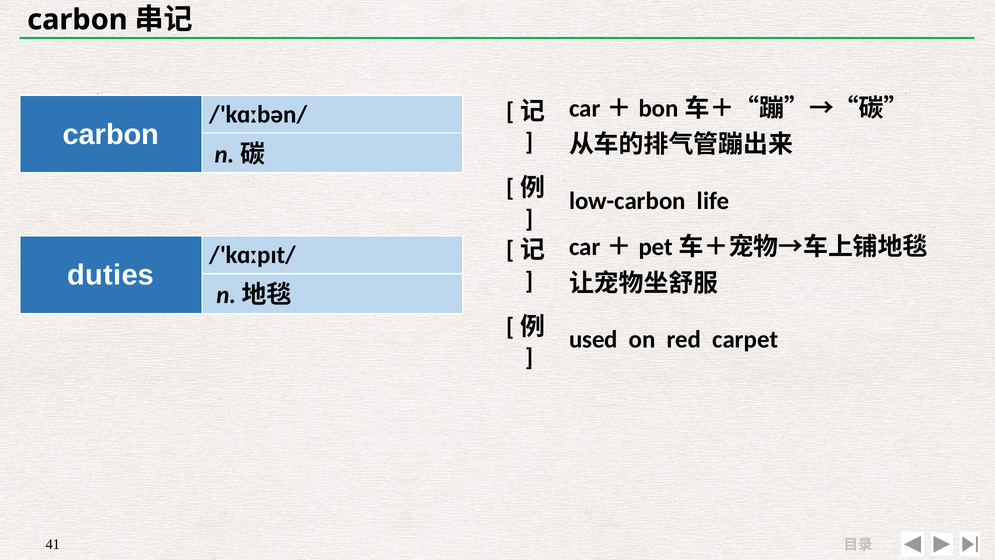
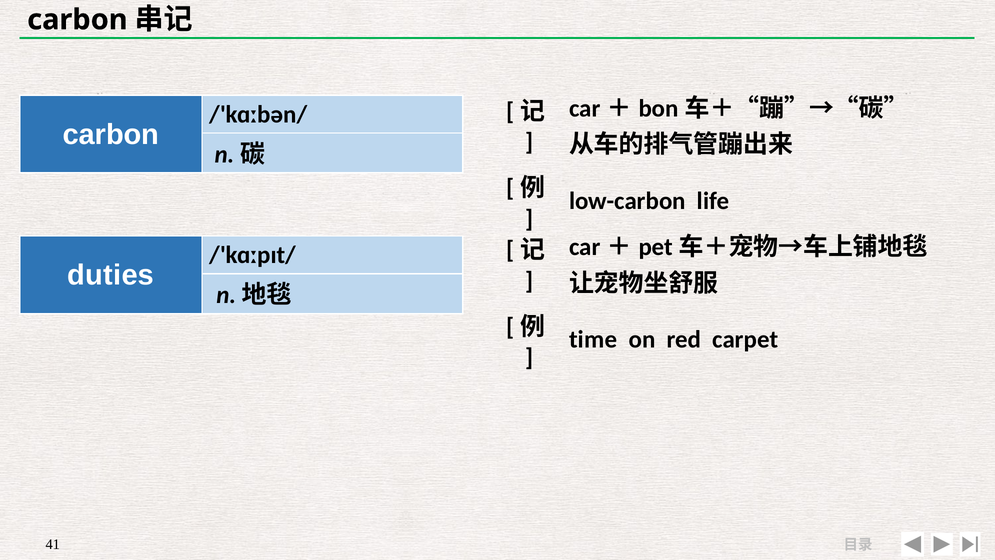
used: used -> time (593, 340)
